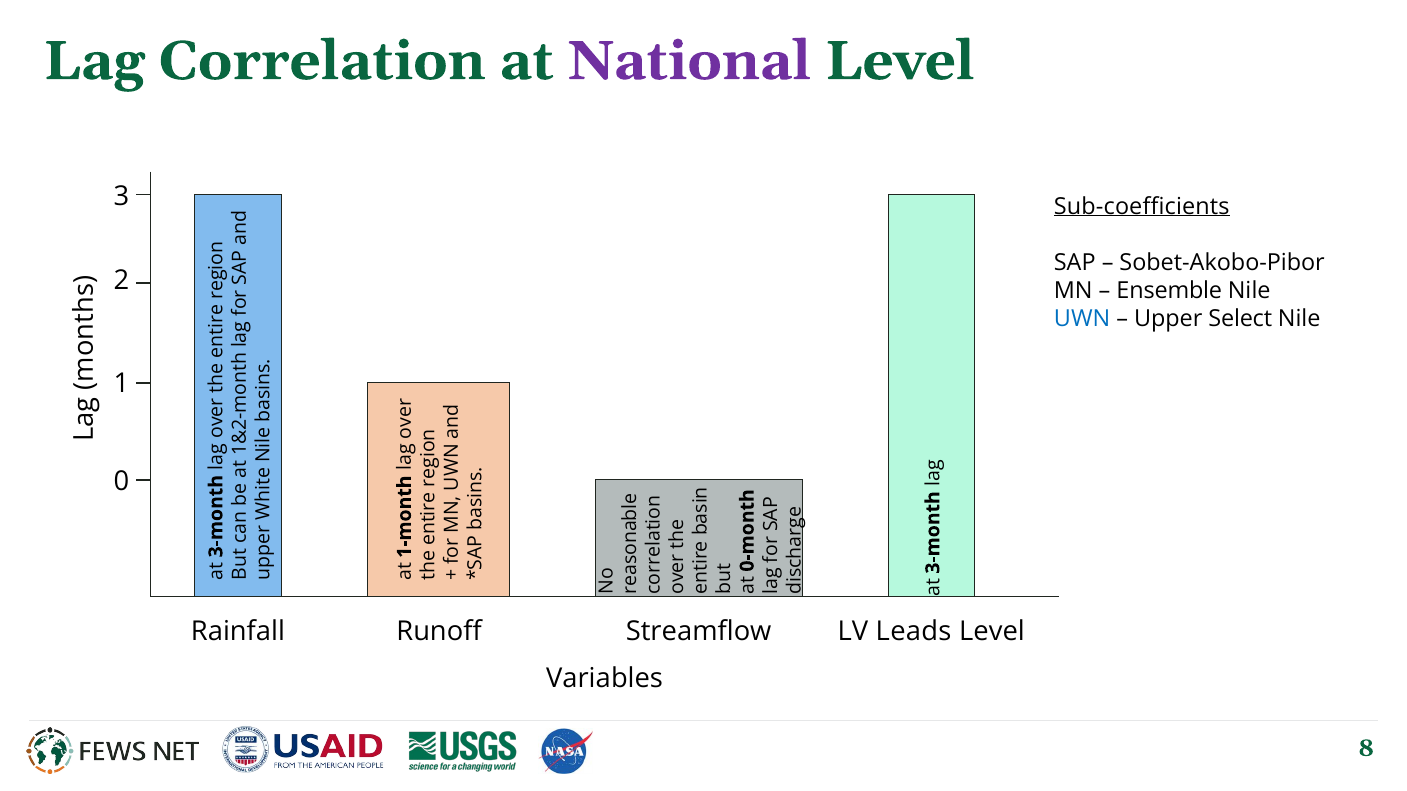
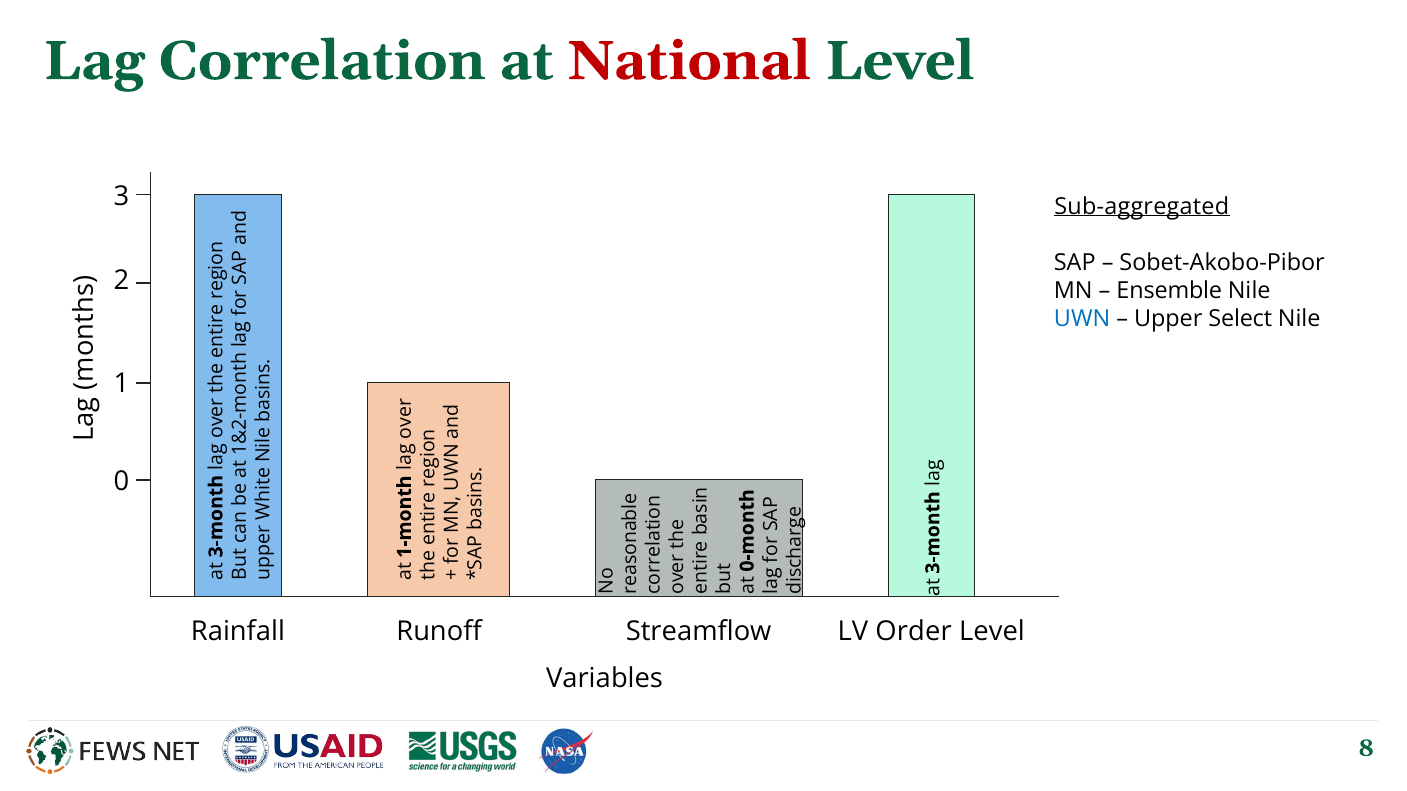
National colour: purple -> red (689, 61)
Sub-coefficients: Sub-coefficients -> Sub-aggregated (1142, 207)
Leads: Leads -> Order (914, 632)
